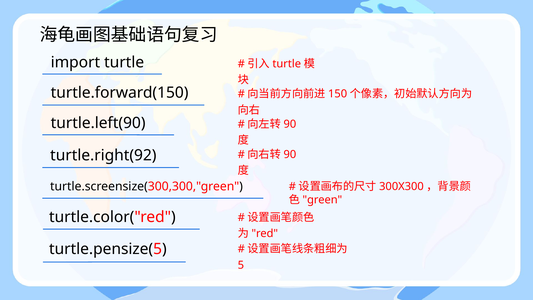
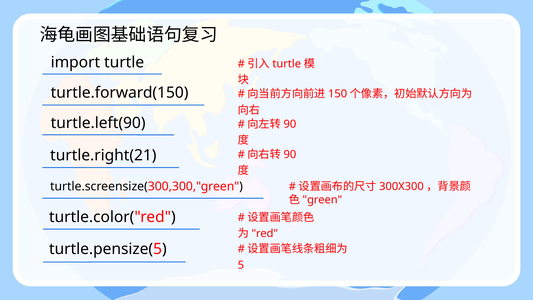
turtle.right(92: turtle.right(92 -> turtle.right(21 (103, 155)
